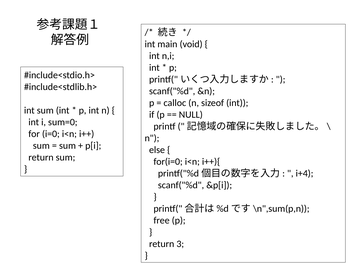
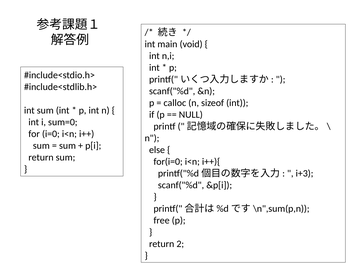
i+4: i+4 -> i+3 (305, 174)
3: 3 -> 2 (180, 244)
